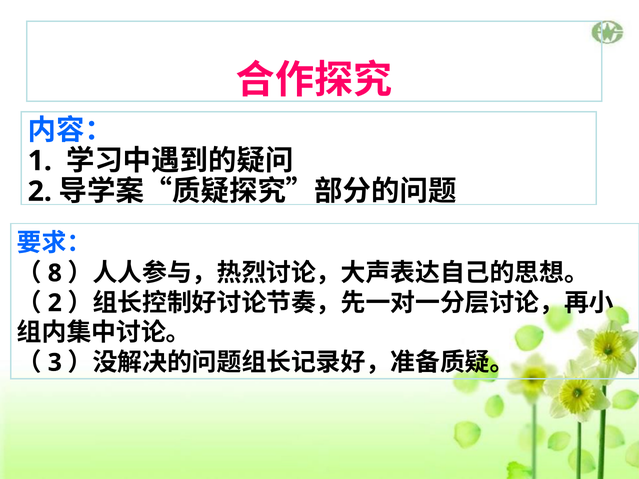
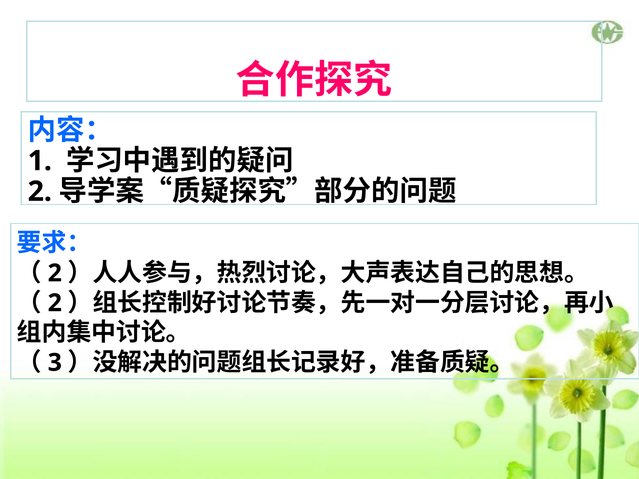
8: 8 -> 2 (55, 273)
